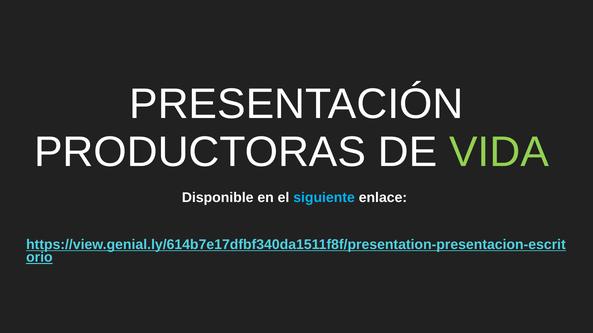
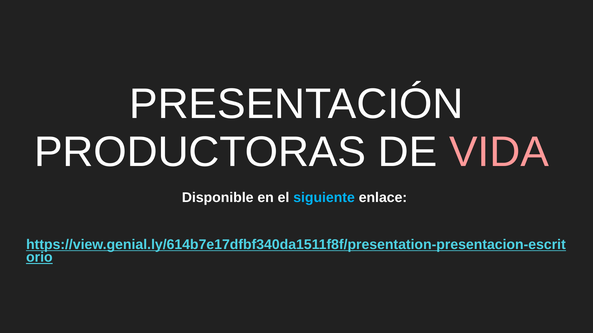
VIDA colour: light green -> pink (499, 152)
